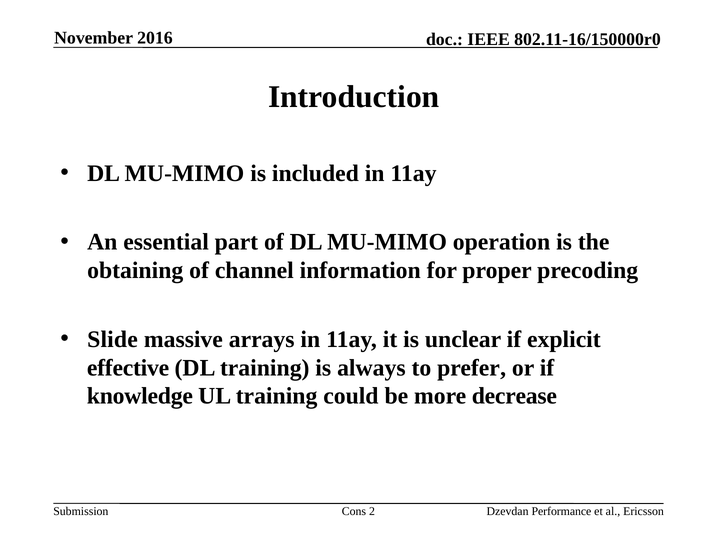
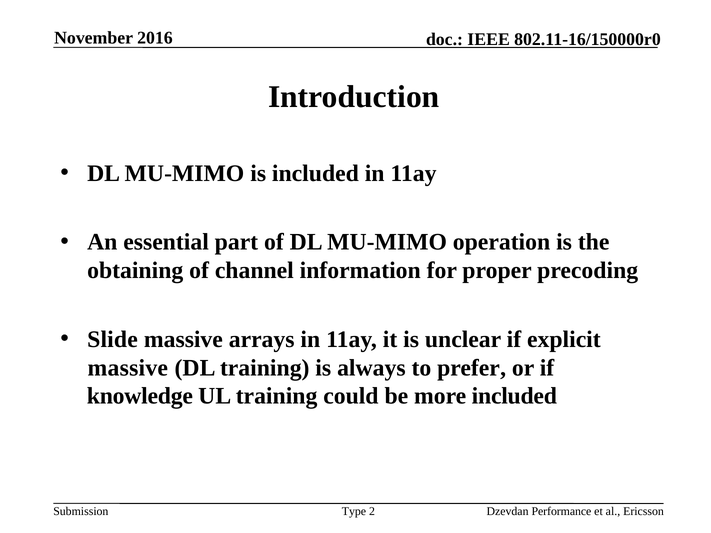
effective: effective -> massive (128, 368)
more decrease: decrease -> included (514, 396)
Cons: Cons -> Type (354, 511)
